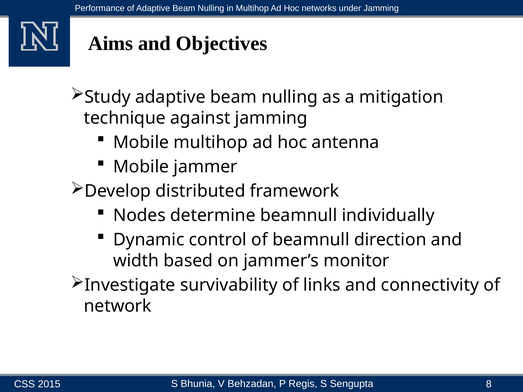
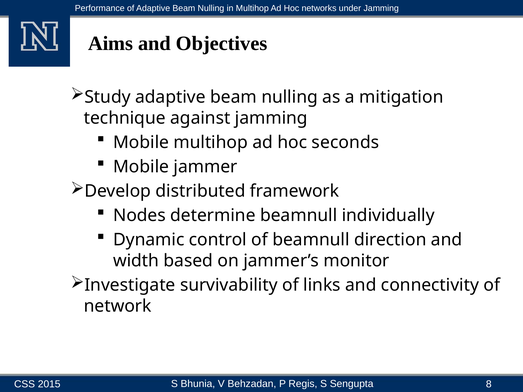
antenna: antenna -> seconds (345, 142)
